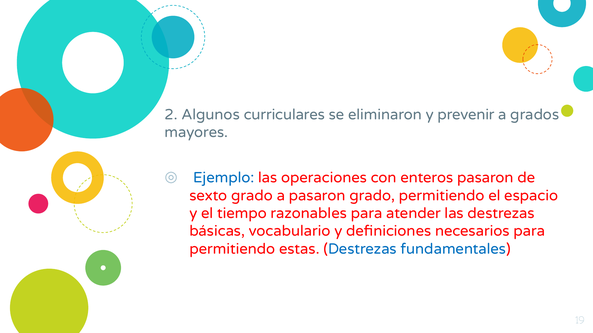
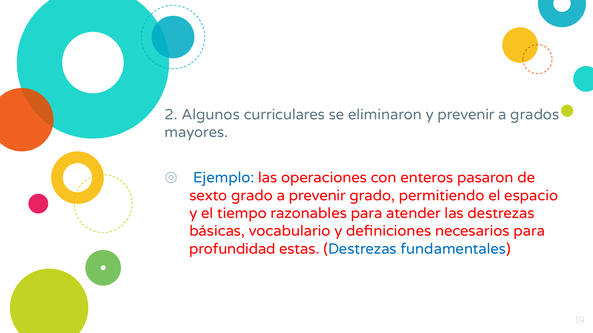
a pasaron: pasaron -> prevenir (317, 196)
permitiendo: permitiendo -> profundidad (232, 249)
